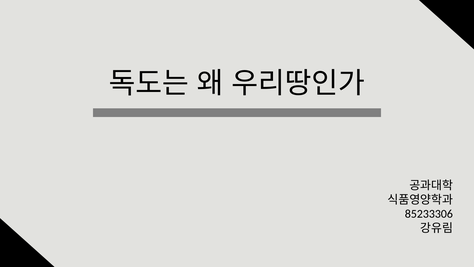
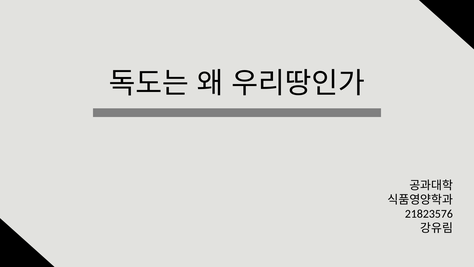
85233306: 85233306 -> 21823576 (429, 214)
